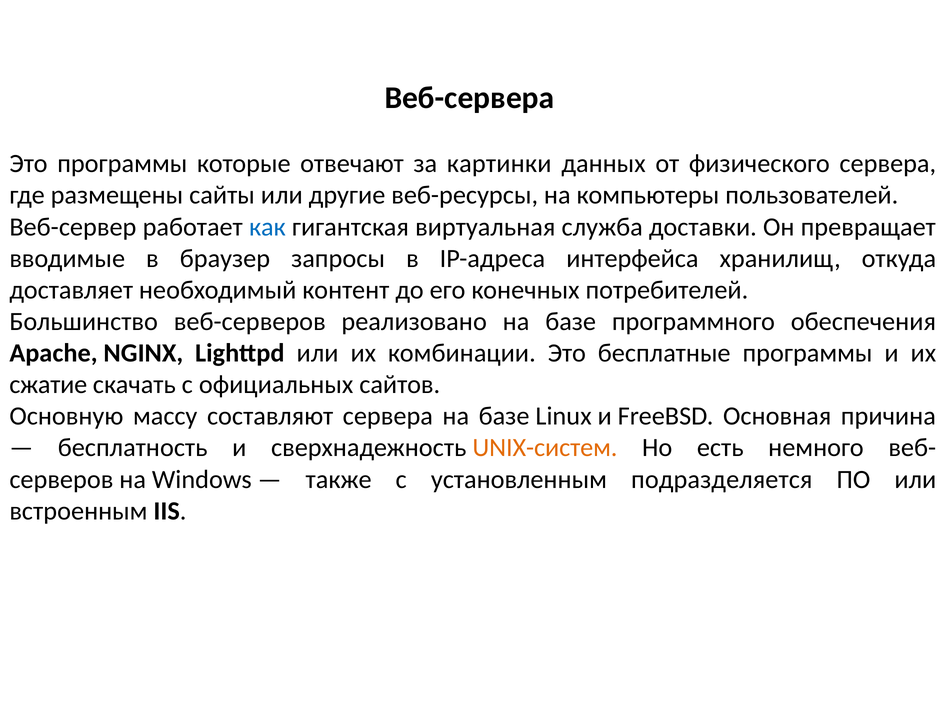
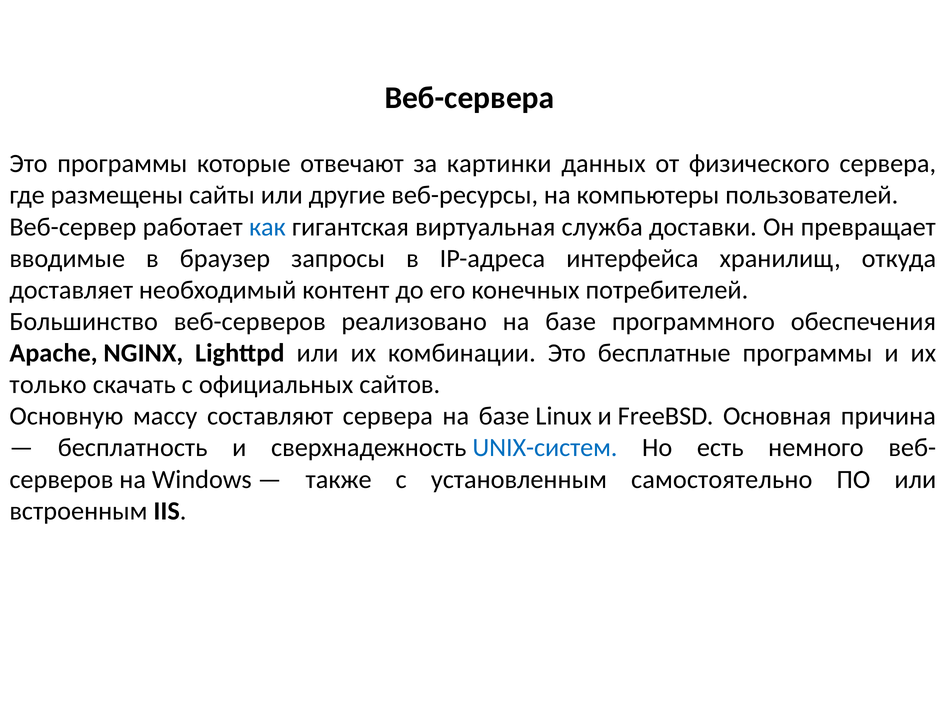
сжатие: сжатие -> только (48, 384)
UNIX-систем colour: orange -> blue (545, 447)
подразделяется: подразделяется -> самостоятельно (722, 479)
